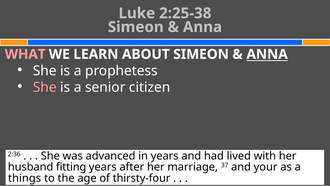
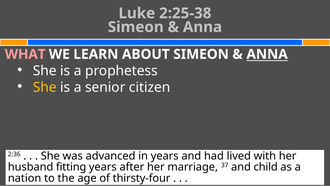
She colour: pink -> yellow (45, 87)
your: your -> child (266, 167)
things: things -> nation (25, 178)
